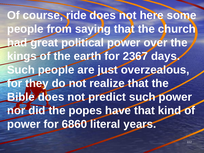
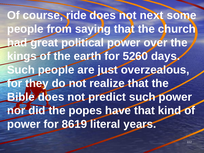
here: here -> next (152, 15)
2367: 2367 -> 5260 (135, 56)
6860: 6860 -> 8619 (74, 124)
